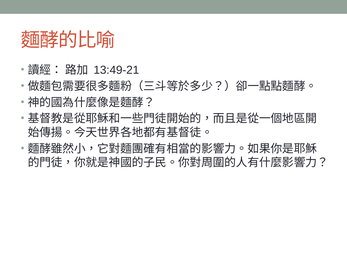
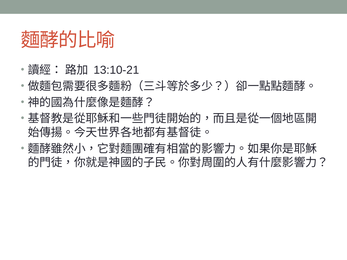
13:49-21: 13:49-21 -> 13:10-21 (116, 70)
